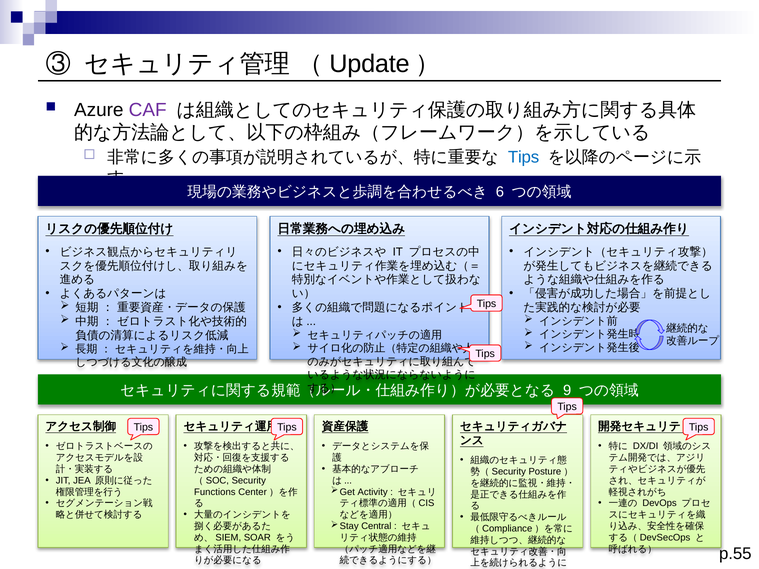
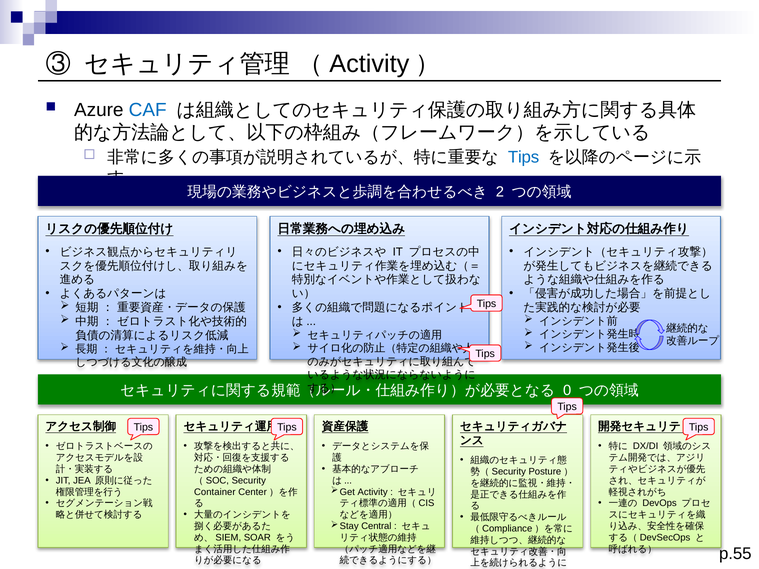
Update: Update -> Activity (369, 64)
CAF colour: purple -> blue (148, 110)
6: 6 -> 2 (500, 192)
9: 9 -> 0 (567, 391)
Functions: Functions -> Container (215, 492)
